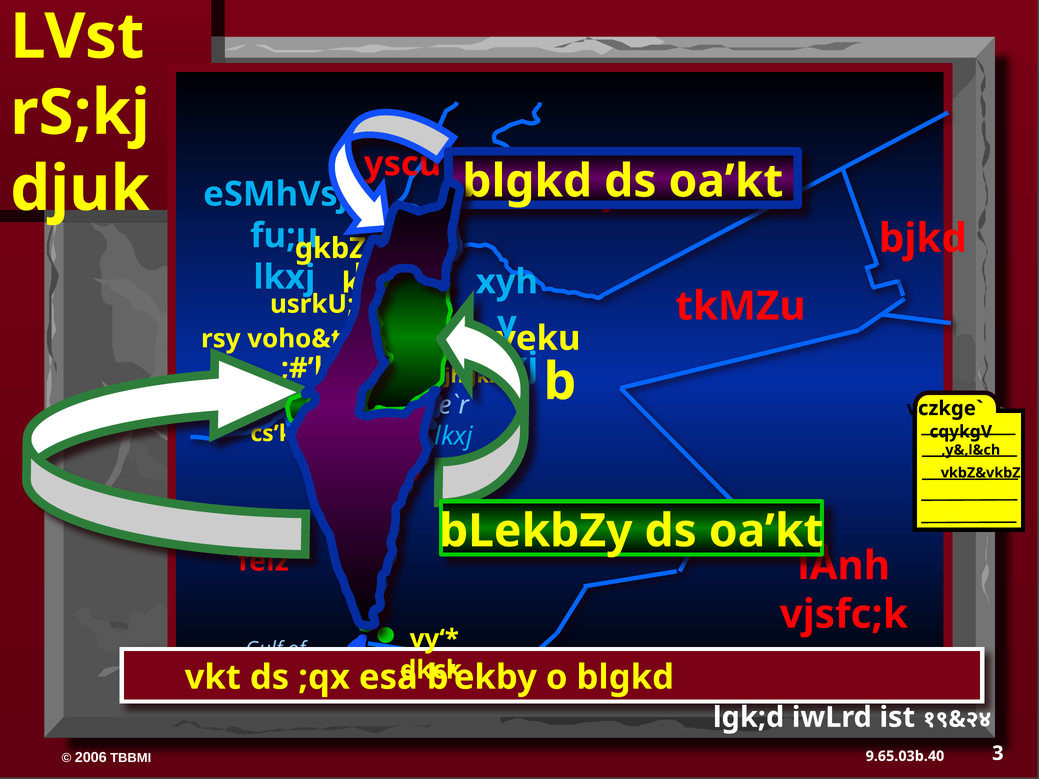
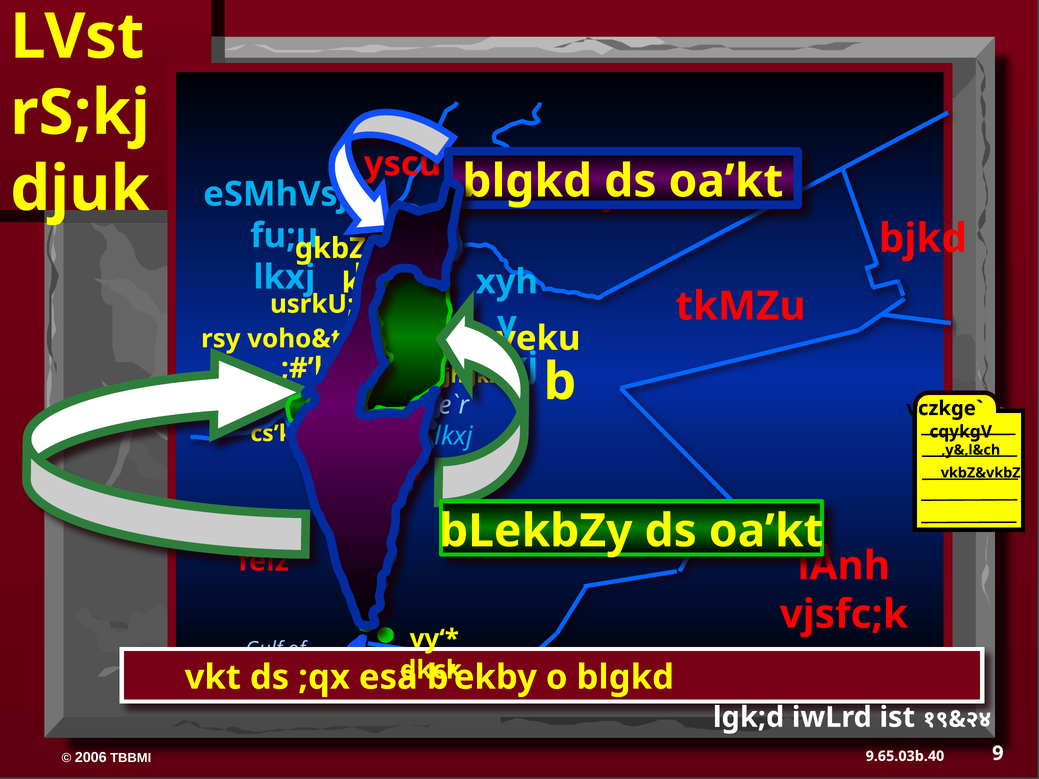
3: 3 -> 9 (998, 754)
